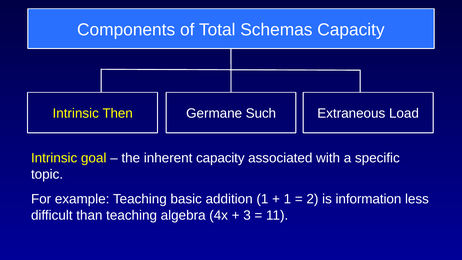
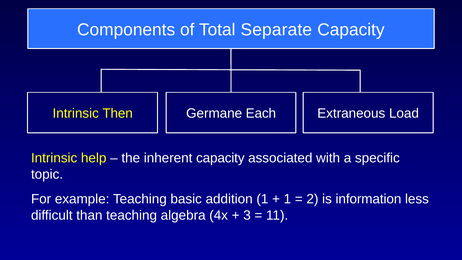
Schemas: Schemas -> Separate (276, 30)
Such: Such -> Each (261, 113)
goal: goal -> help (94, 158)
